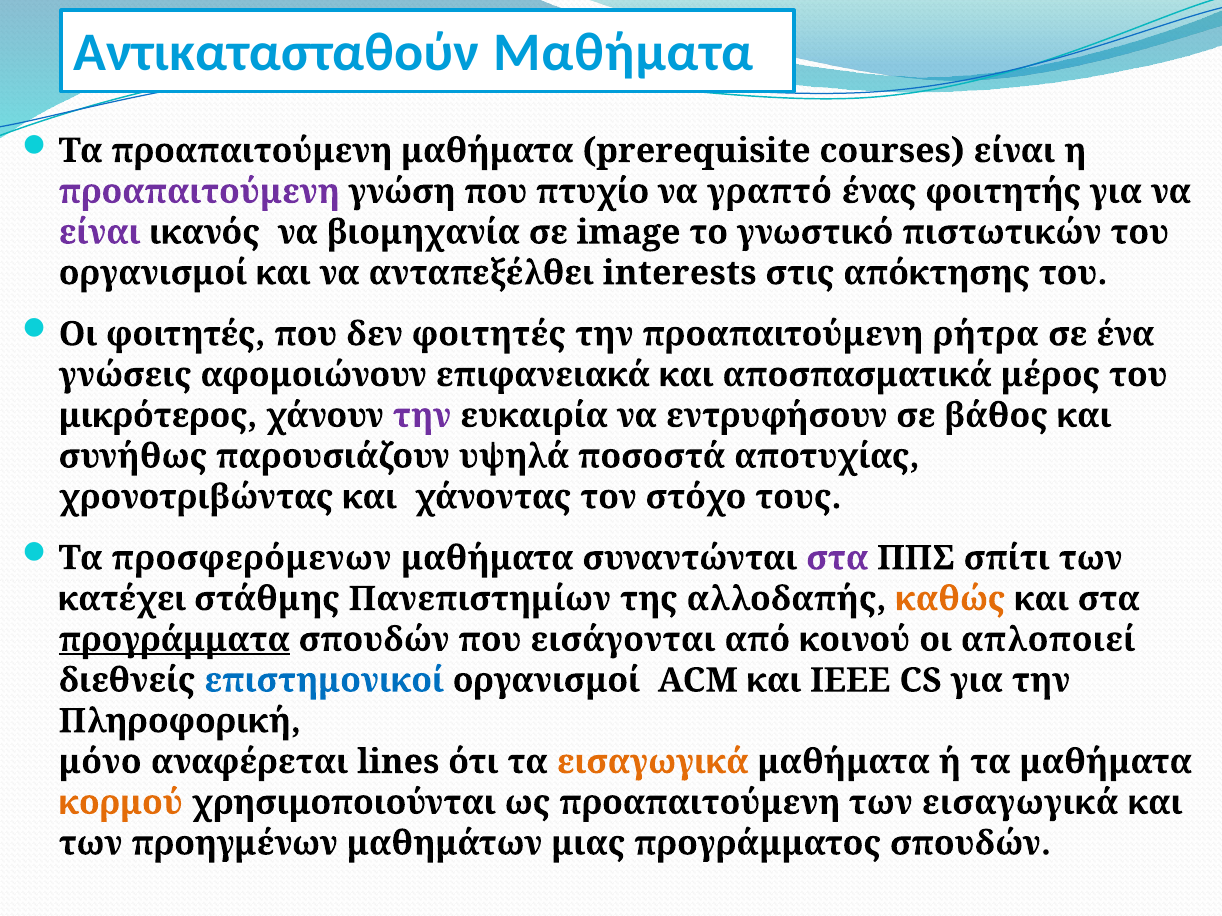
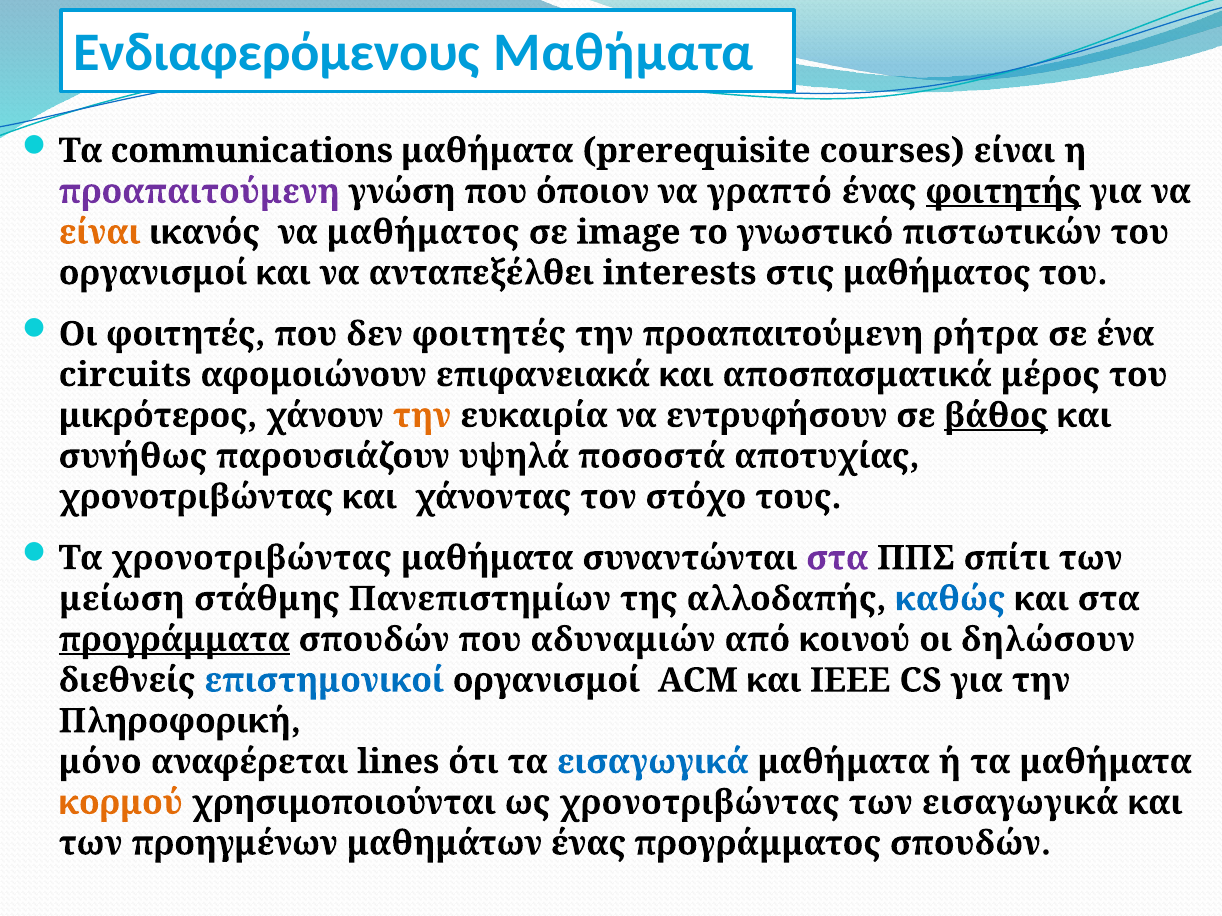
Αντικατασταθούν: Αντικατασταθούν -> Ενδιαφερόμενους (276, 53)
Τα προαπαιτούμενη: προαπαιτούμενη -> communications (252, 151)
πτυχίο: πτυχίο -> όποιον (593, 192)
φοιτητής underline: none -> present (1003, 192)
είναι colour: purple -> orange (100, 232)
να βιομηχανία: βιομηχανία -> μαθήματος (423, 232)
στις απόκτησης: απόκτησης -> μαθήματος (937, 273)
γνώσεις: γνώσεις -> circuits (125, 375)
την colour: purple -> orange (422, 416)
βάθος underline: none -> present (996, 416)
Τα προσφερόμενων: προσφερόμενων -> χρονοτριβώντας (252, 559)
κατέχει: κατέχει -> μείωση (122, 599)
καθώς colour: orange -> blue (950, 599)
εισάγονται: εισάγονται -> αδυναμιών (623, 640)
απλοποιεί: απλοποιεί -> δηλώσουν (1048, 640)
εισαγωγικά colour: orange -> blue (653, 762)
ως προαπαιτούμενη: προαπαιτούμενη -> χρονοτριβώντας (699, 803)
μαθημάτων μιας: μιας -> ένας (588, 844)
